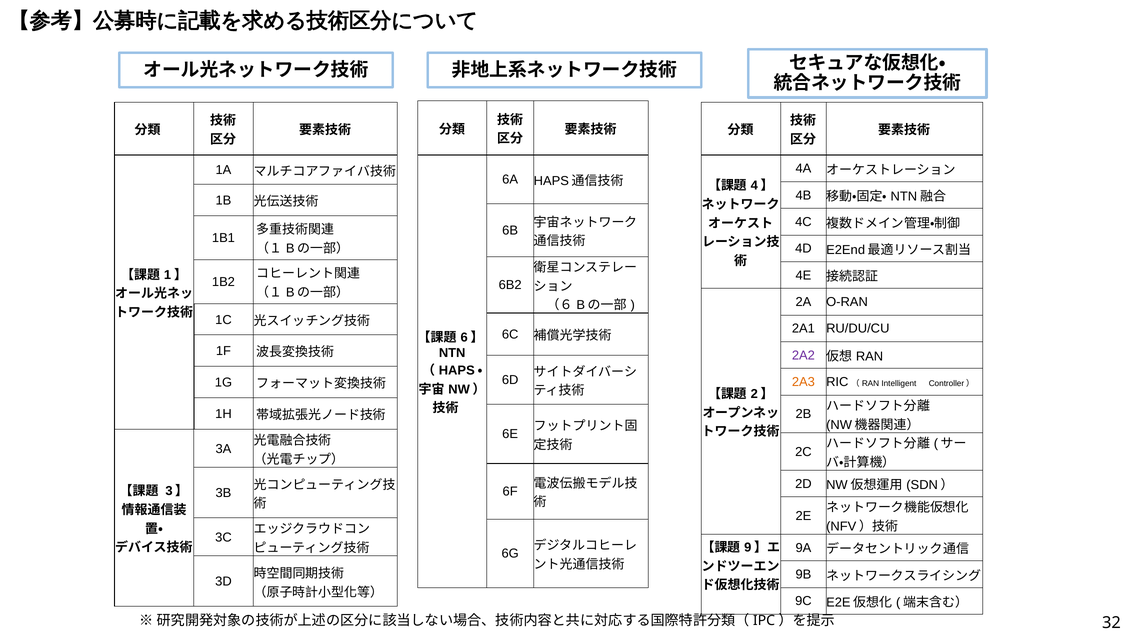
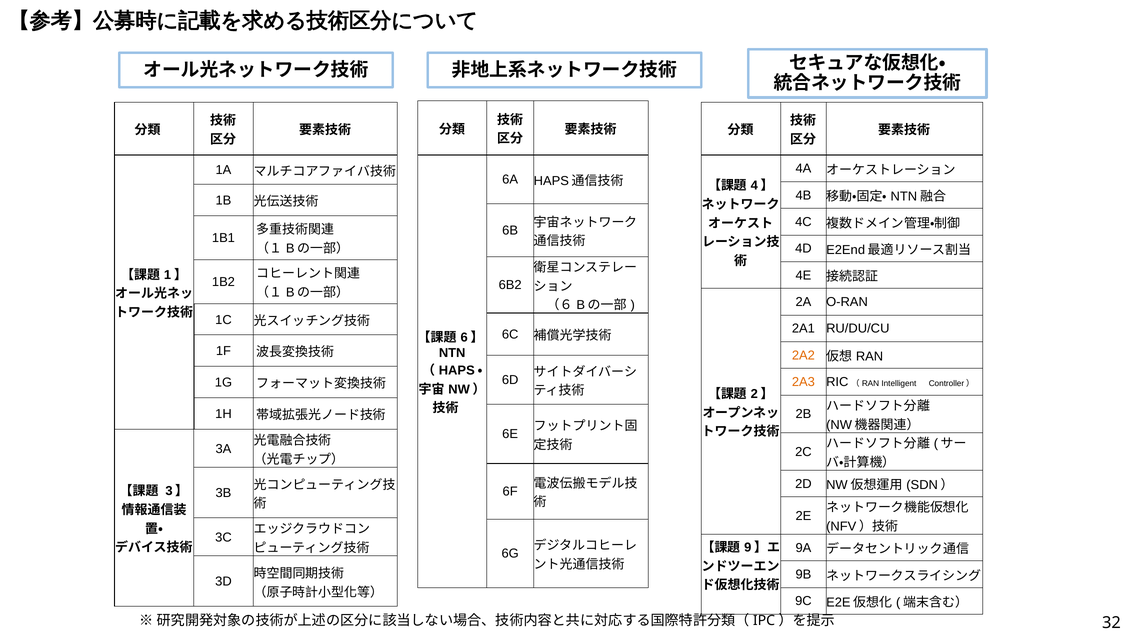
2A2 colour: purple -> orange (803, 355)
